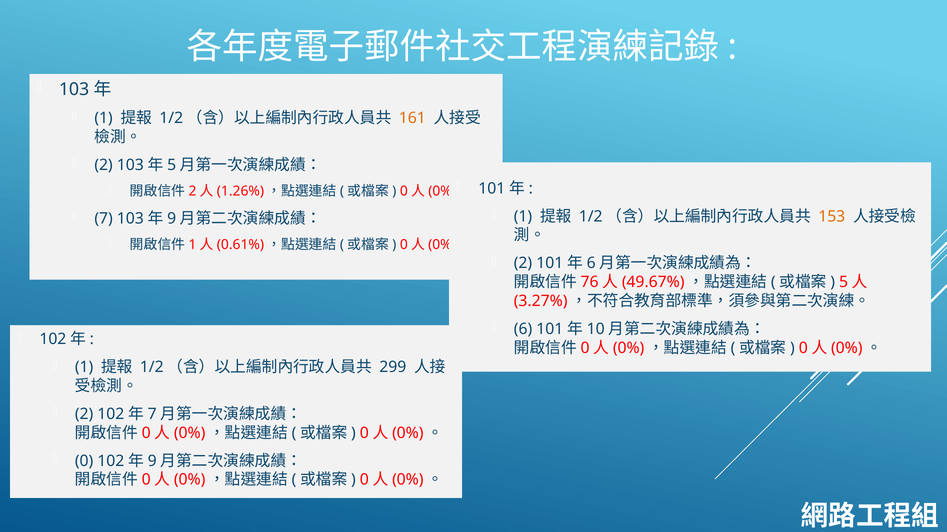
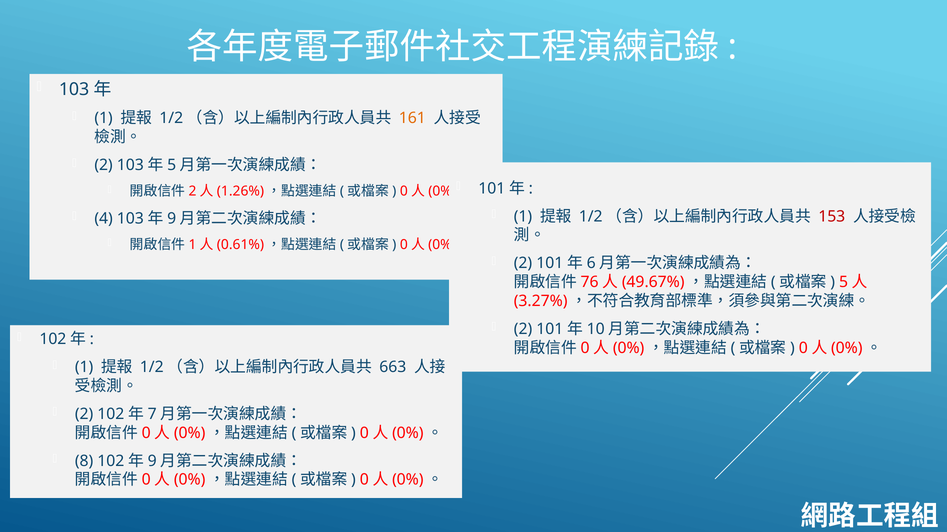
153 colour: orange -> red (832, 217)
7: 7 -> 4 (104, 219)
6: 6 -> 2 (523, 329)
299: 299 -> 663 (393, 368)
0: 0 -> 8 (84, 461)
